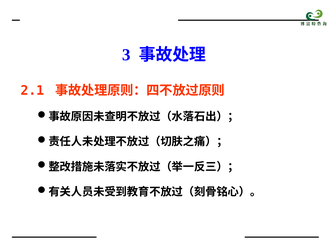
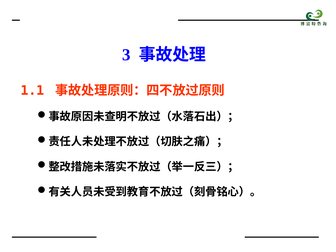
2.1: 2.1 -> 1.1 (32, 91)
